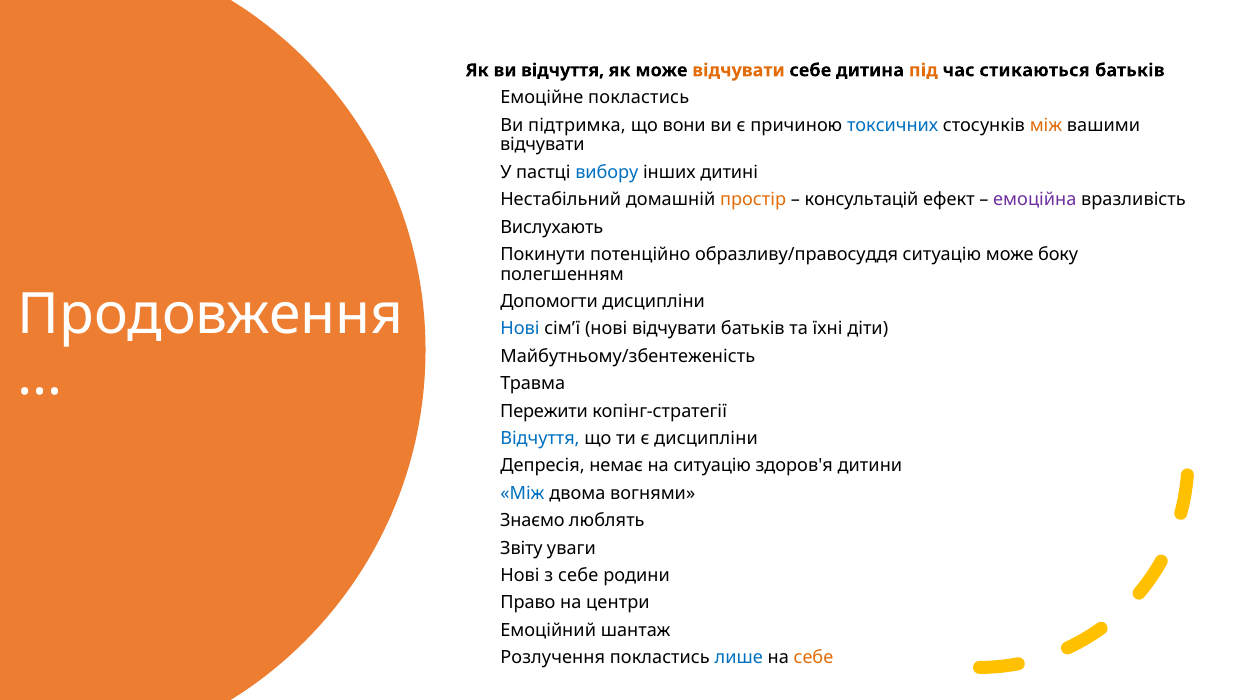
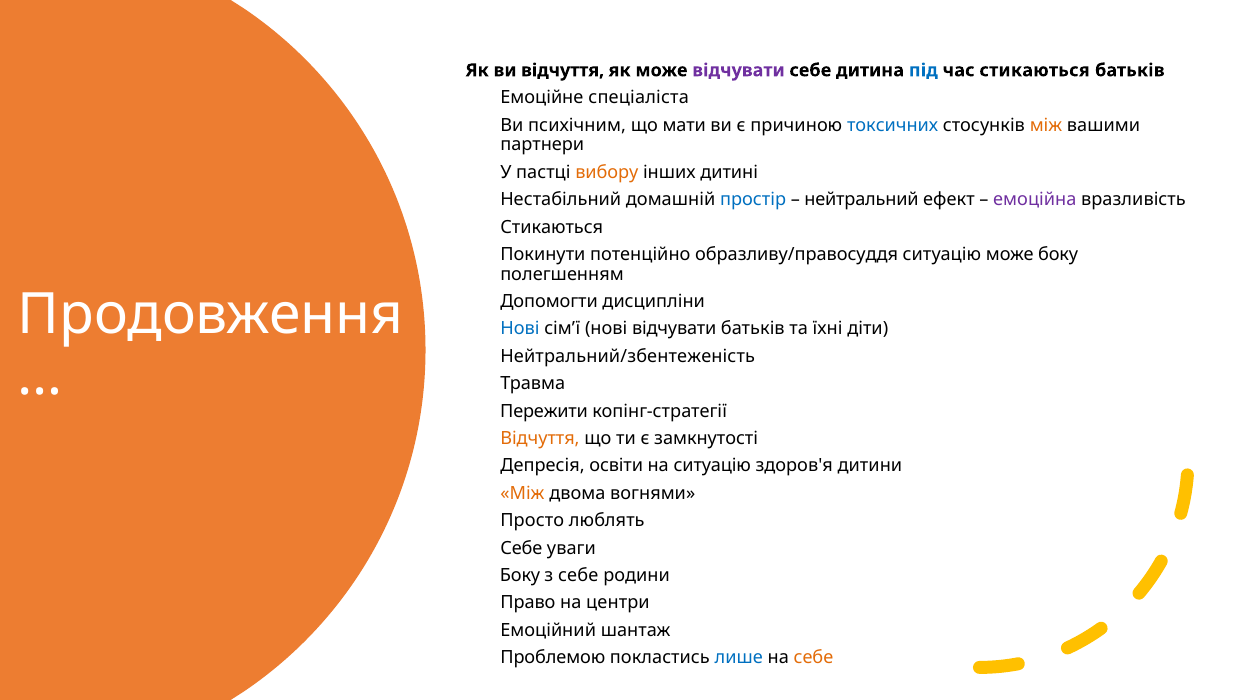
відчувати colour: orange -> purple (739, 70)
під colour: orange -> blue (923, 70)
Емоційне покластись: покластись -> спеціаліста (639, 98)
підтримка: підтримка -> психічним (577, 125)
вони: вони -> мати (684, 125)
відчувати: відчувати -> партнери (542, 145)
вибору colour: blue -> orange (607, 172)
простір colour: orange -> blue (753, 200)
консультацій: консультацій -> нейтральний (862, 200)
Вислухають: Вислухають -> Стикаються (552, 227)
Майбутньому/збентеженість: Майбутньому/збентеженість -> Нейтральний/збентеженість (628, 356)
Відчуття colour: blue -> orange (540, 439)
є дисципліни: дисципліни -> замкнутості (706, 439)
немає: немає -> освіти (616, 466)
Між colour: blue -> orange (522, 494)
Знаємо: Знаємо -> Просто (532, 521)
Звіту: Звіту -> Себе (521, 548)
Нові: Нові -> Боку (520, 576)
Розлучення: Розлучення -> Проблемою (553, 658)
